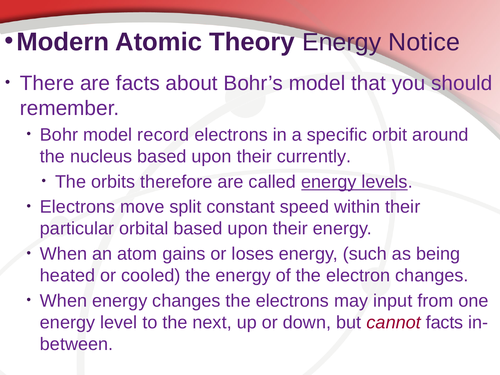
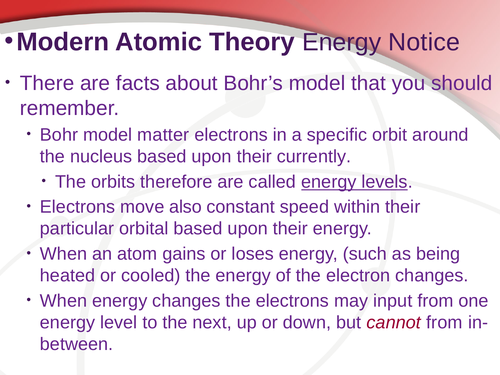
record: record -> matter (163, 135)
split: split -> also (186, 207)
cannot facts: facts -> from (444, 323)
